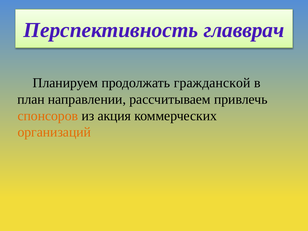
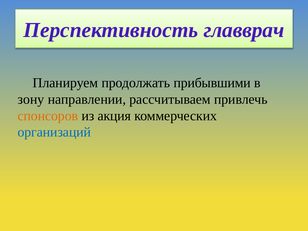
гражданской: гражданской -> прибывшими (212, 83)
план: план -> зону (31, 99)
организаций colour: orange -> blue (54, 132)
